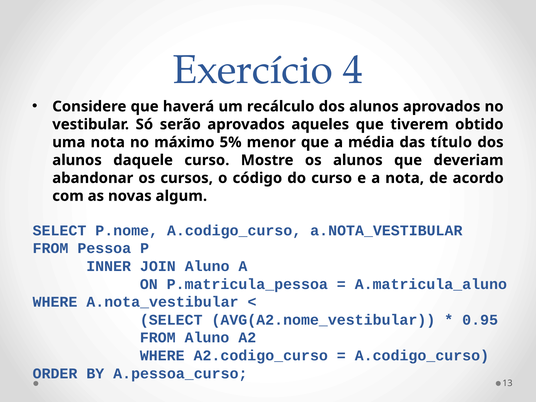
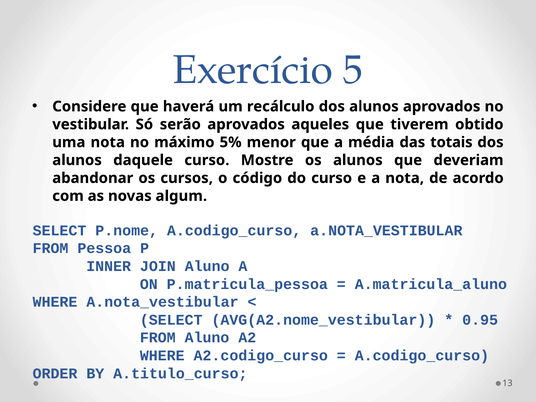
4: 4 -> 5 (353, 70)
título: título -> totais (451, 142)
A.pessoa_curso: A.pessoa_curso -> A.titulo_curso (180, 373)
